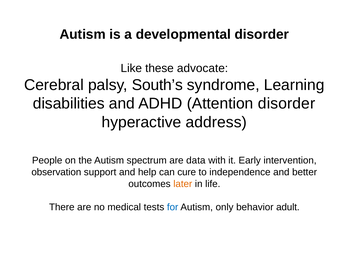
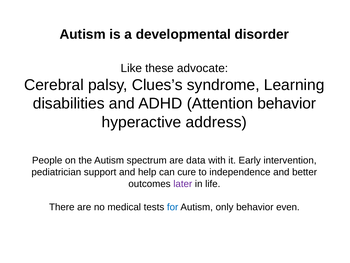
South’s: South’s -> Clues’s (157, 85)
Attention disorder: disorder -> behavior (287, 103)
observation: observation -> pediatrician (56, 172)
later colour: orange -> purple (183, 184)
adult: adult -> even (288, 207)
